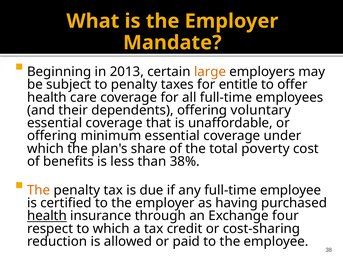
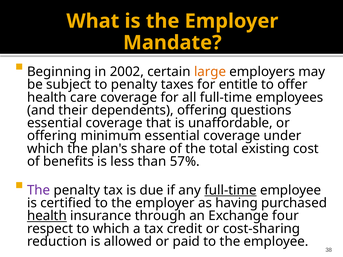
2013: 2013 -> 2002 (127, 72)
voluntary: voluntary -> questions (261, 110)
poverty: poverty -> existing (266, 149)
38%: 38% -> 57% (185, 162)
The colour: orange -> purple (39, 190)
full-time underline: none -> present (231, 190)
